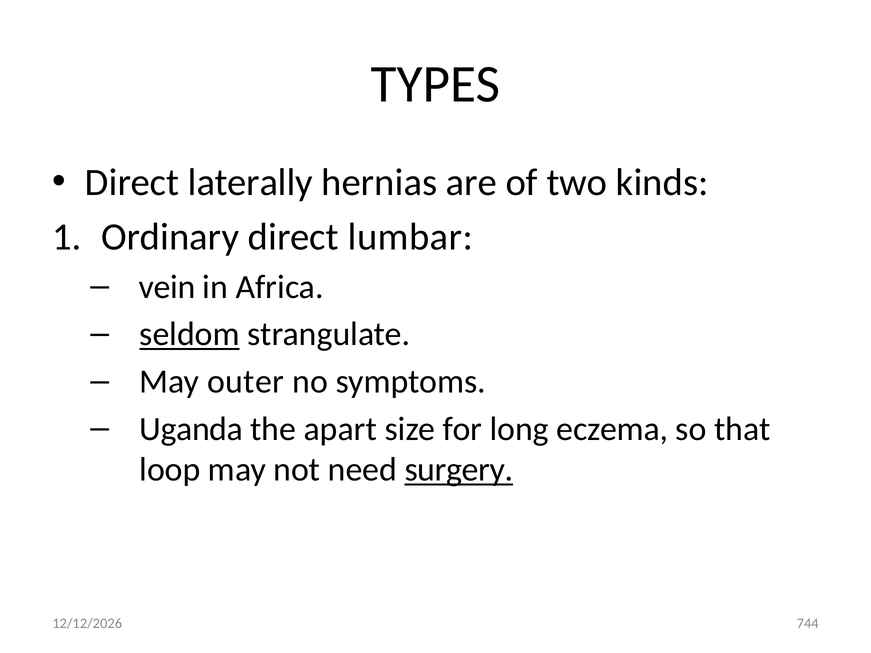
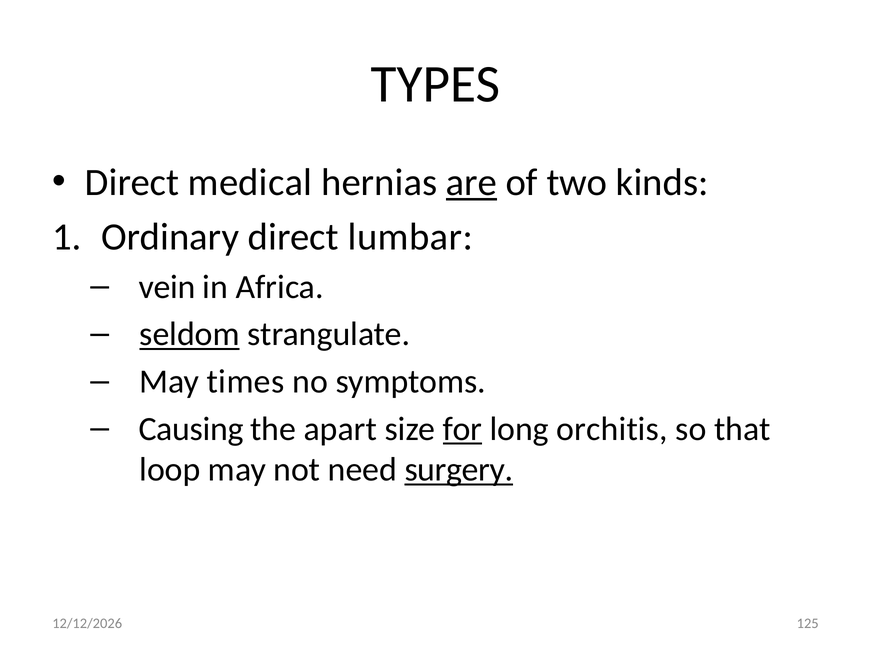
laterally: laterally -> medical (250, 183)
are underline: none -> present (471, 183)
outer: outer -> times (246, 382)
Uganda: Uganda -> Causing (191, 429)
for underline: none -> present (462, 429)
eczema: eczema -> orchitis (612, 429)
744: 744 -> 125 (808, 624)
